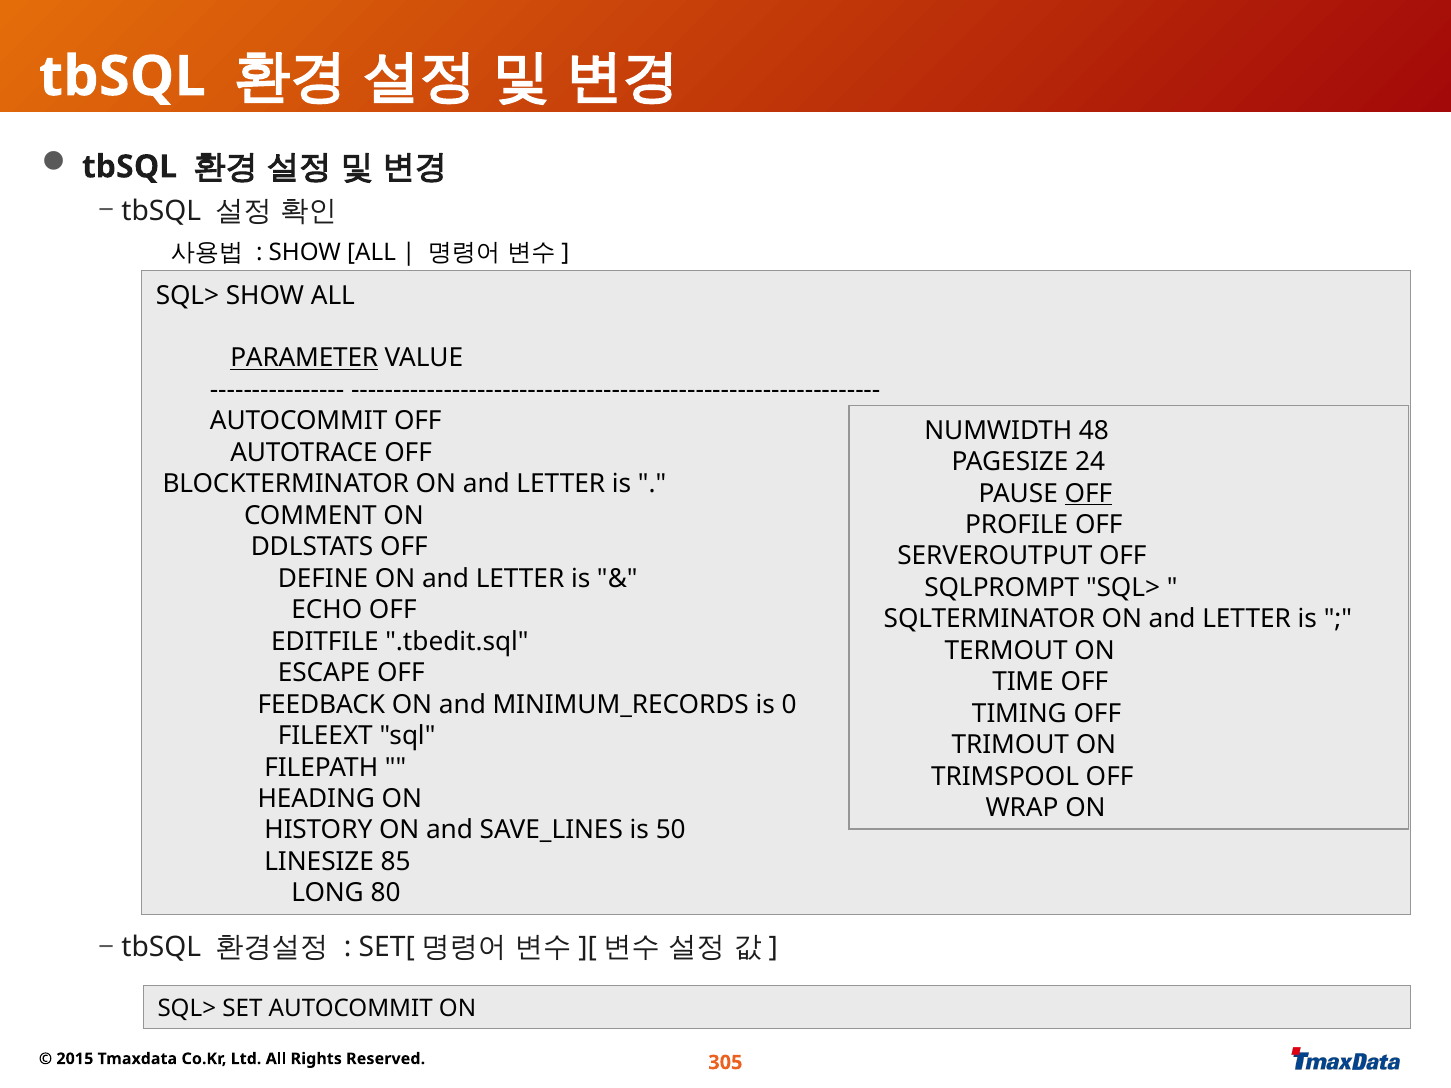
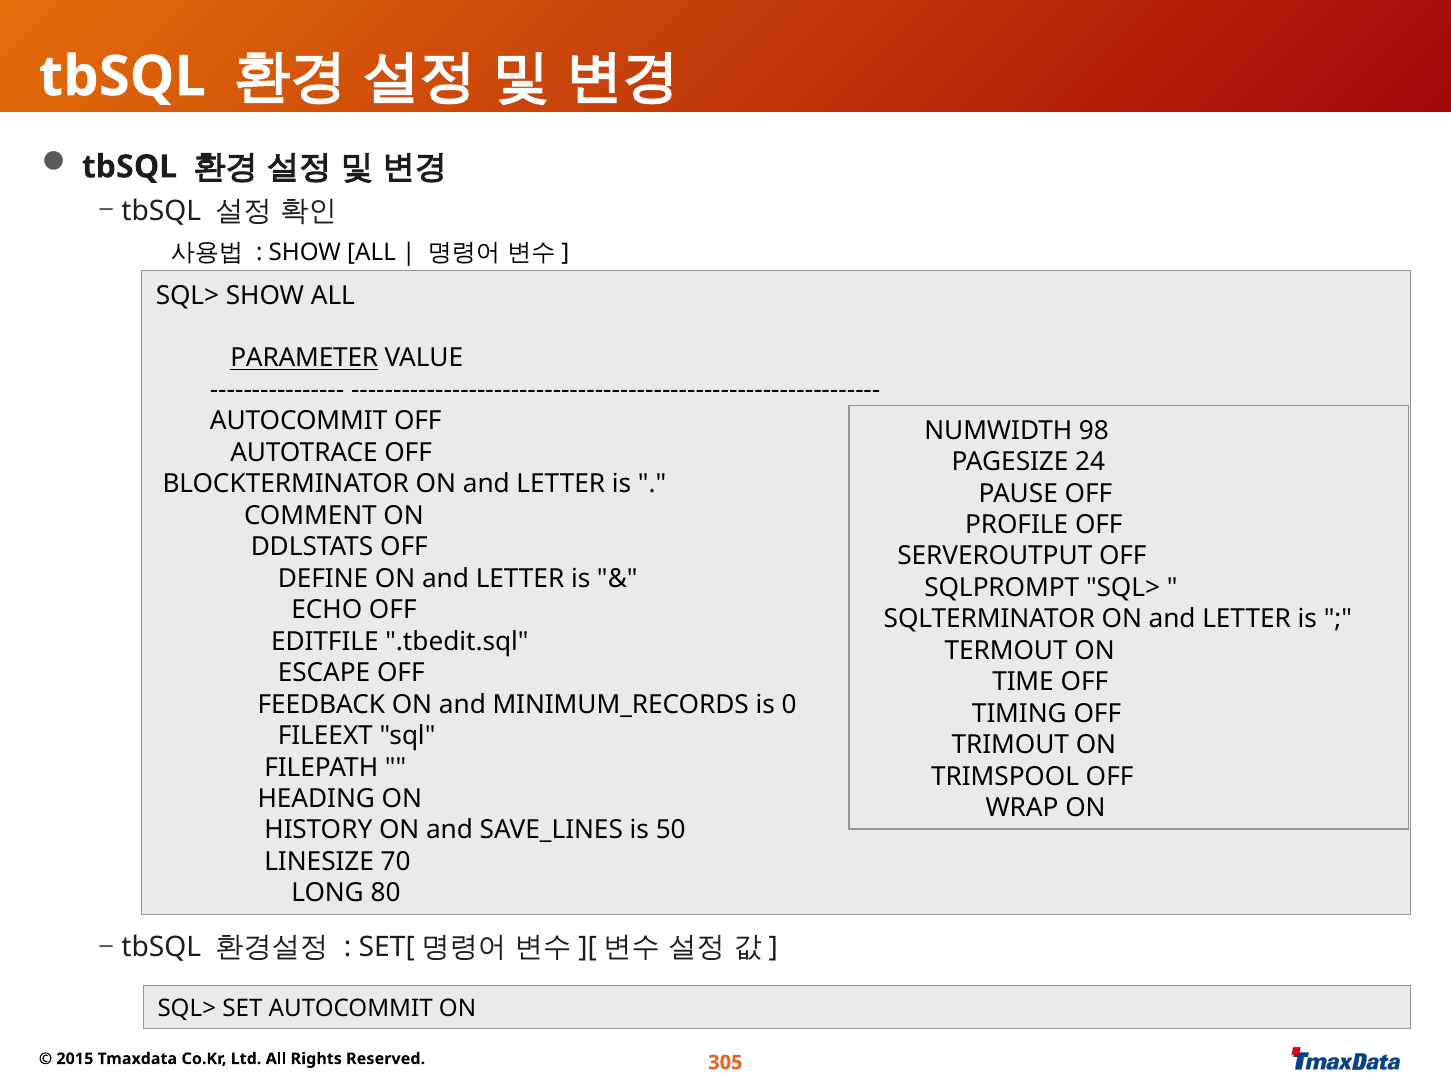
48: 48 -> 98 (1094, 431)
OFF underline: present -> none (1088, 493)
85: 85 -> 70 (396, 862)
